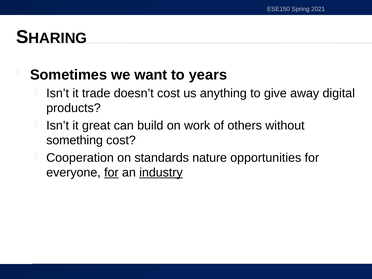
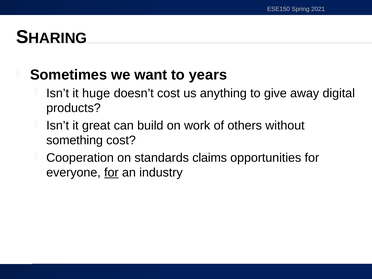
trade: trade -> huge (96, 93)
nature: nature -> claims (210, 158)
industry underline: present -> none (161, 173)
